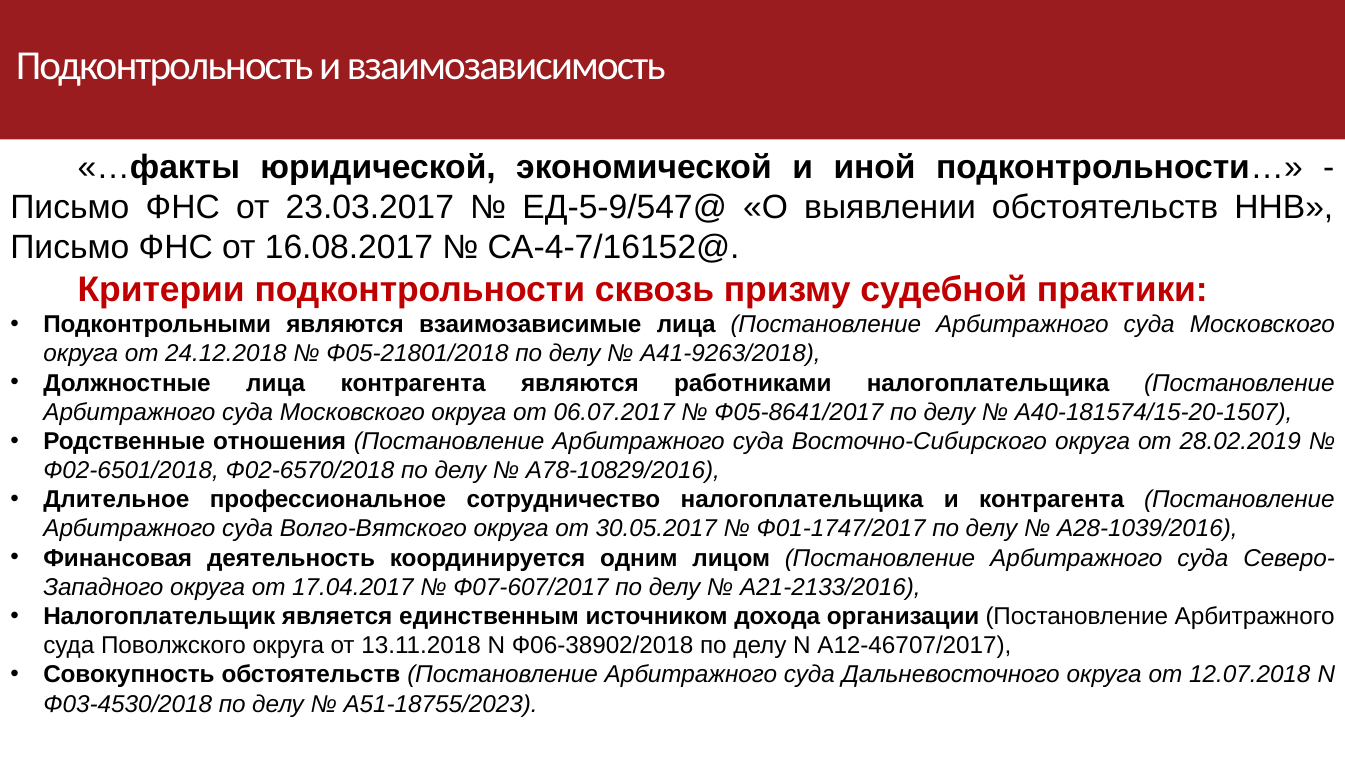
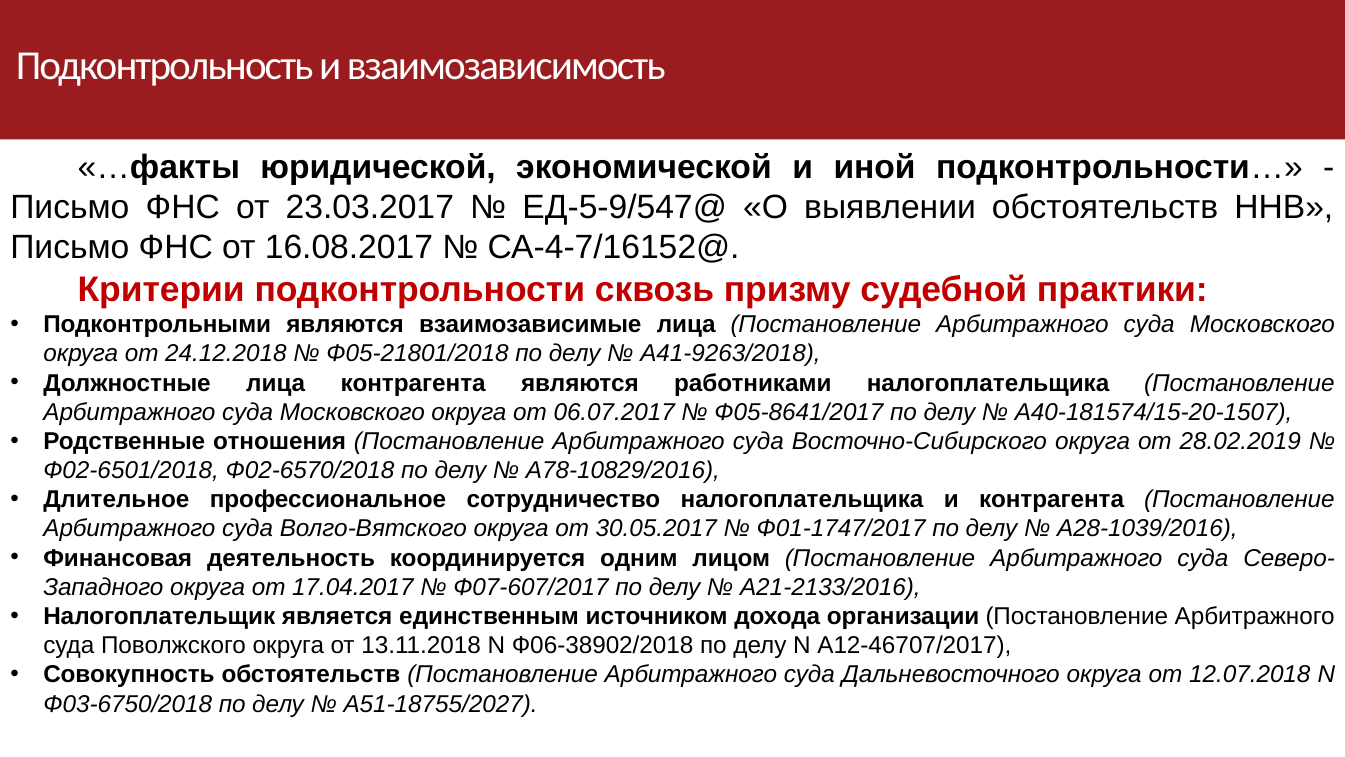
Ф03-4530/2018: Ф03-4530/2018 -> Ф03-6750/2018 (128, 704)
А51-18755/2023: А51-18755/2023 -> А51-18755/2027 (441, 704)
